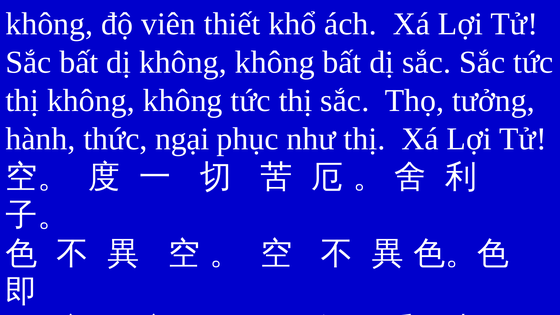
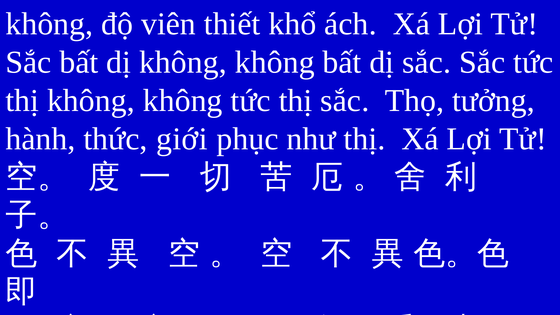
ngại: ngại -> giới (182, 139)
